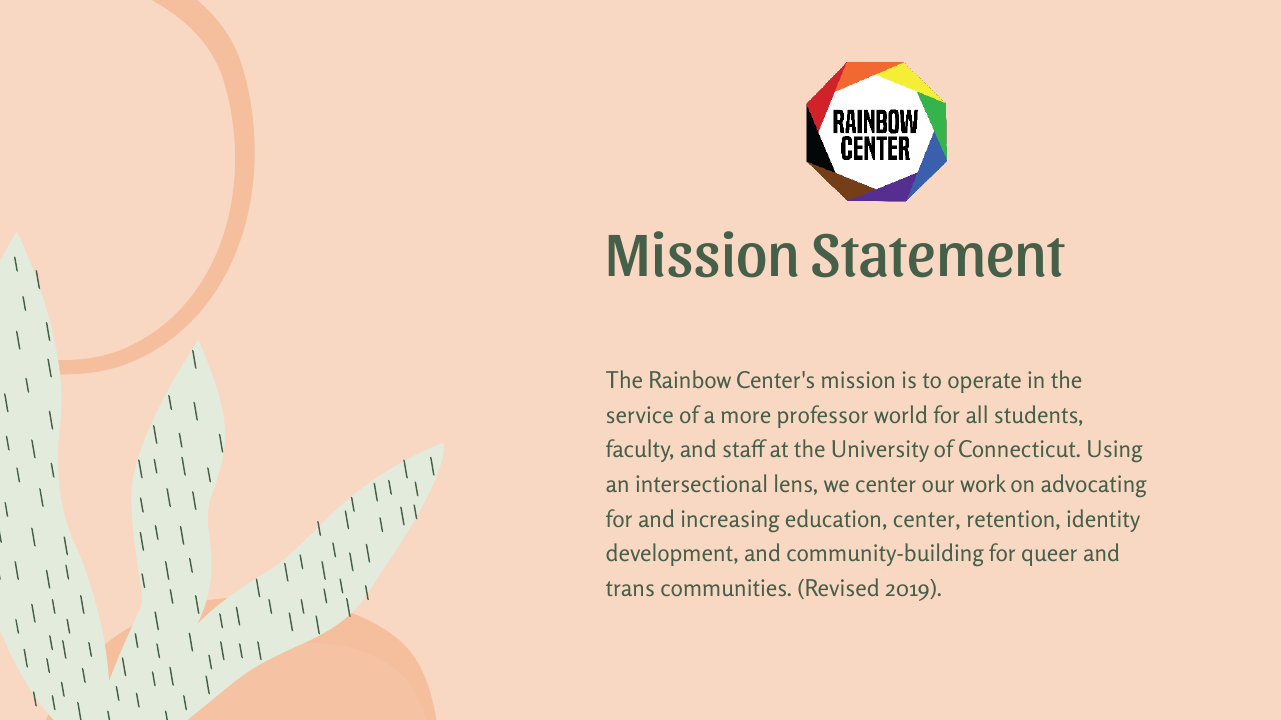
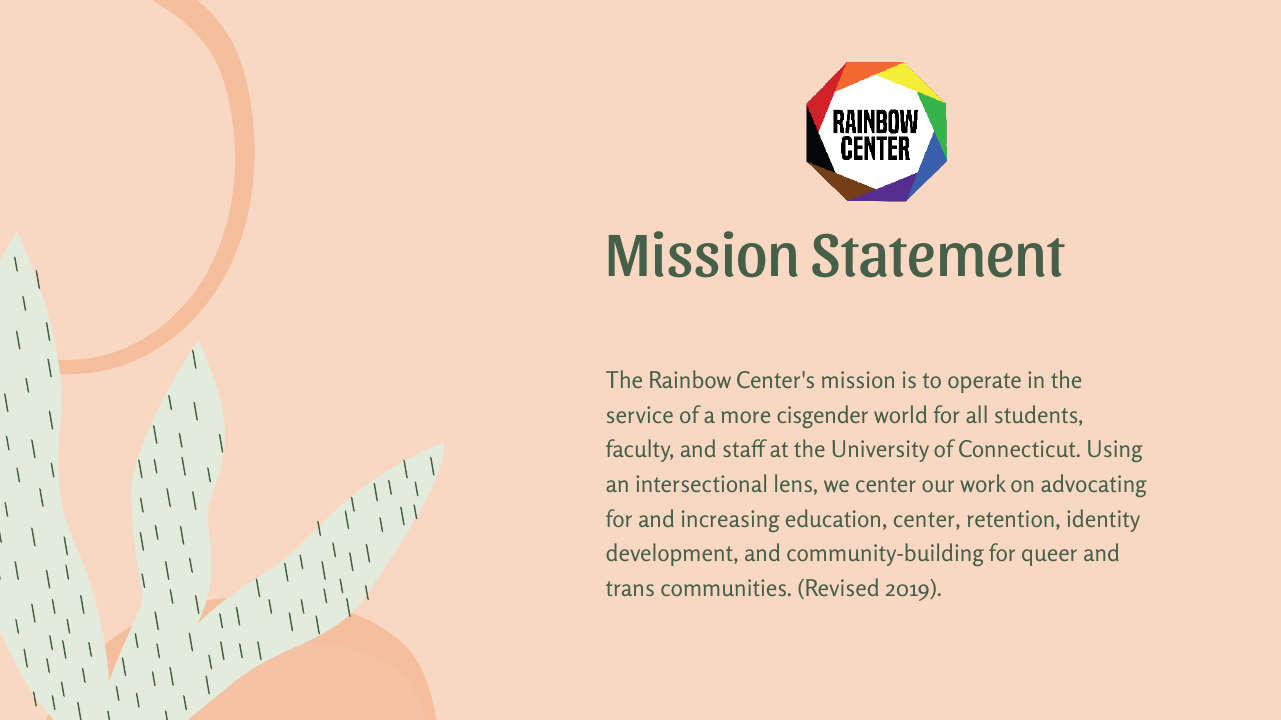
professor: professor -> cisgender (823, 416)
